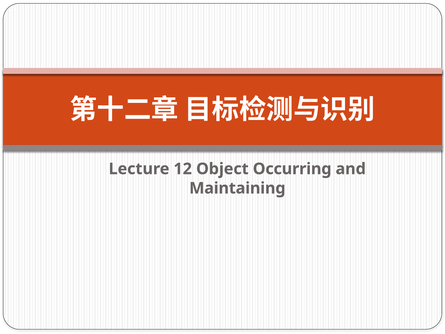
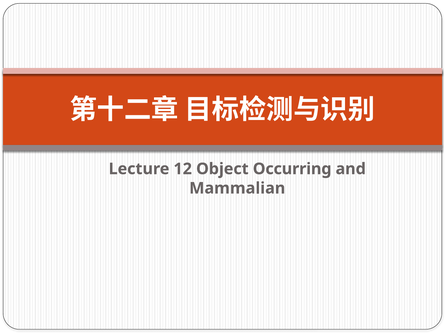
Maintaining: Maintaining -> Mammalian (237, 188)
